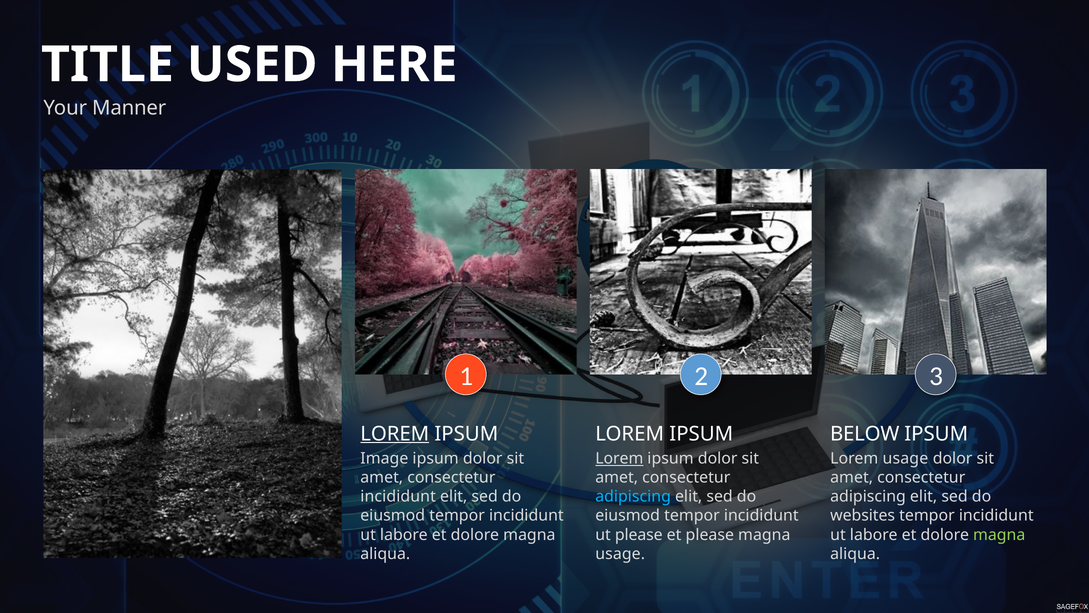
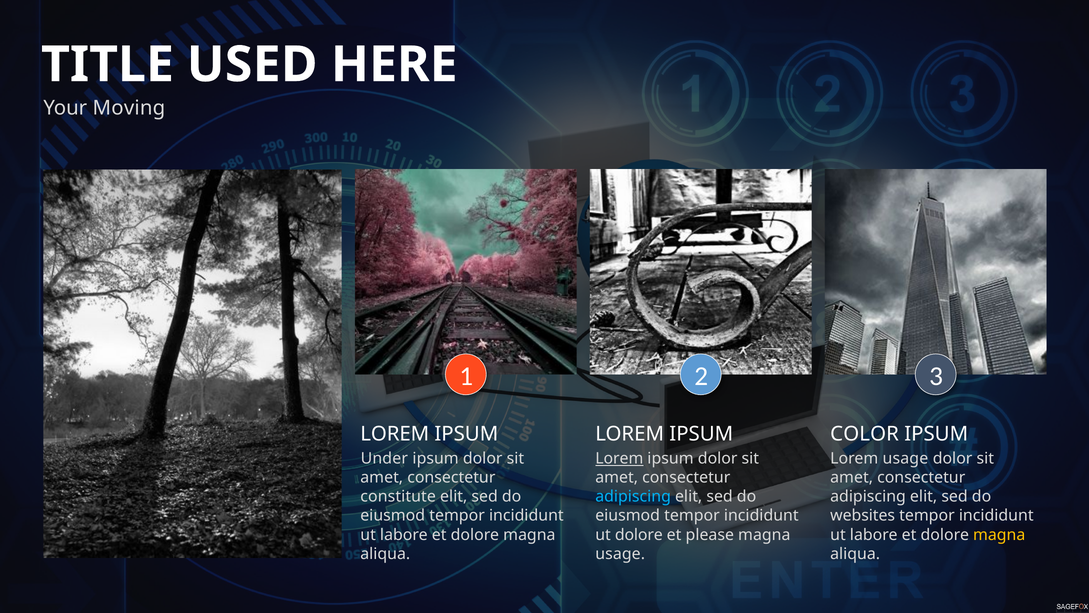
Manner: Manner -> Moving (129, 108)
LOREM underline: present -> none (395, 433)
BELOW: BELOW -> COLOR (865, 433)
Image: Image -> Under (384, 458)
incididunt: incididunt -> constitute (398, 496)
ut please: please -> dolore (639, 534)
magna colour: light green -> yellow (999, 534)
